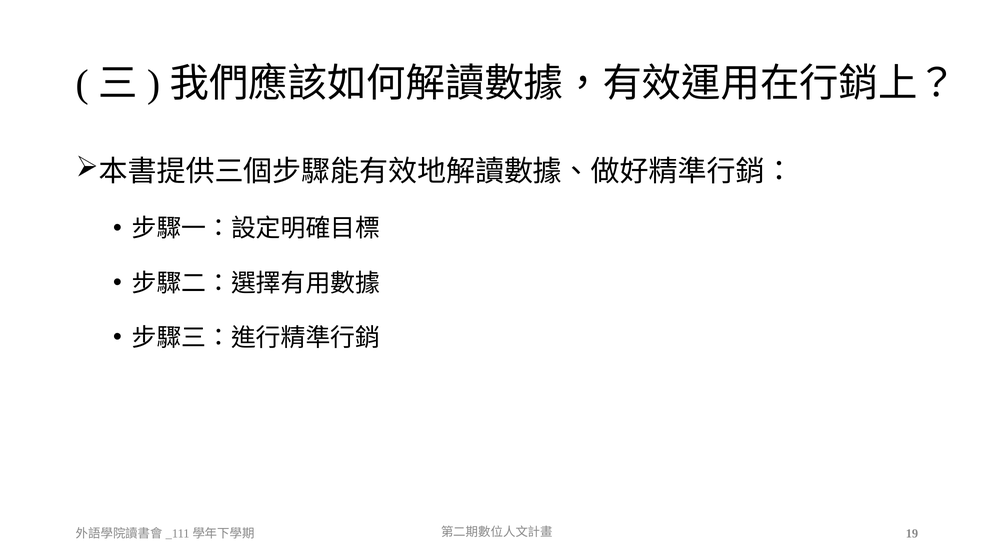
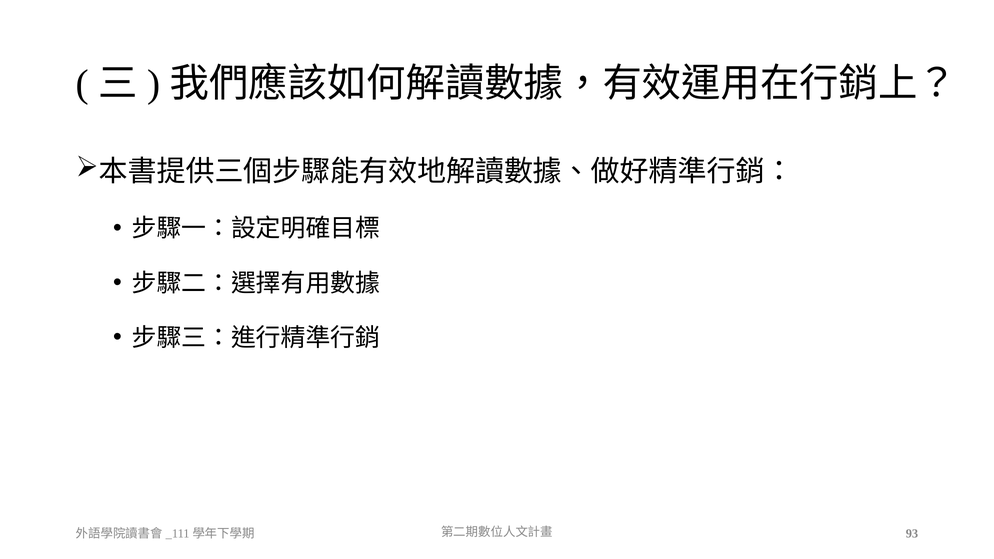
19: 19 -> 93 (912, 534)
